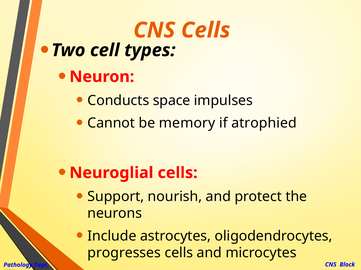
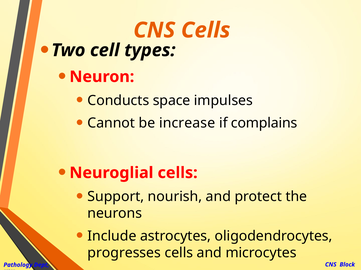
memory: memory -> increase (187, 123)
atrophied: atrophied -> complains (264, 123)
